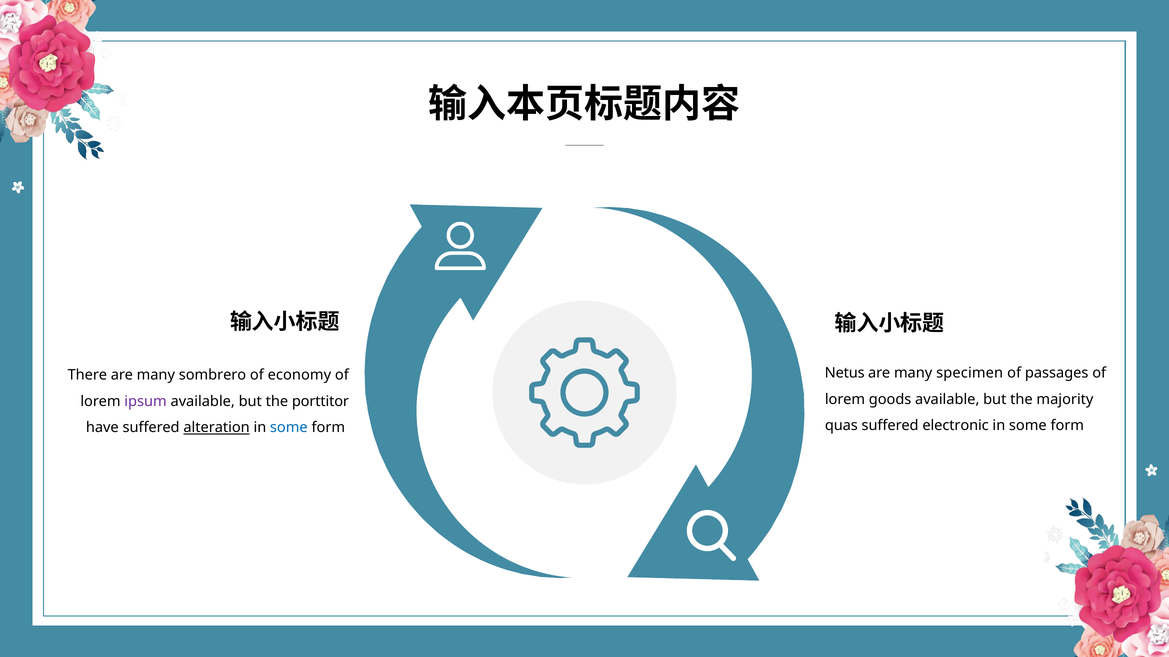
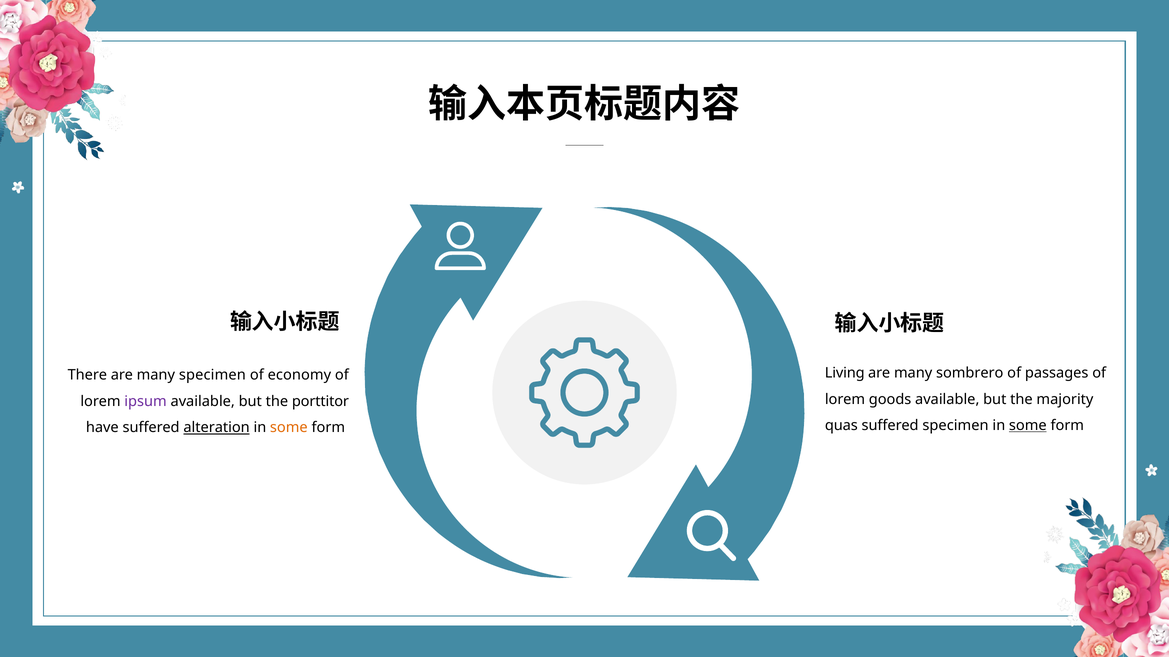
Netus: Netus -> Living (845, 373)
specimen: specimen -> sombrero (970, 373)
many sombrero: sombrero -> specimen (212, 375)
suffered electronic: electronic -> specimen (956, 426)
some underline: none -> present (1028, 426)
some colour: blue -> orange (289, 428)
